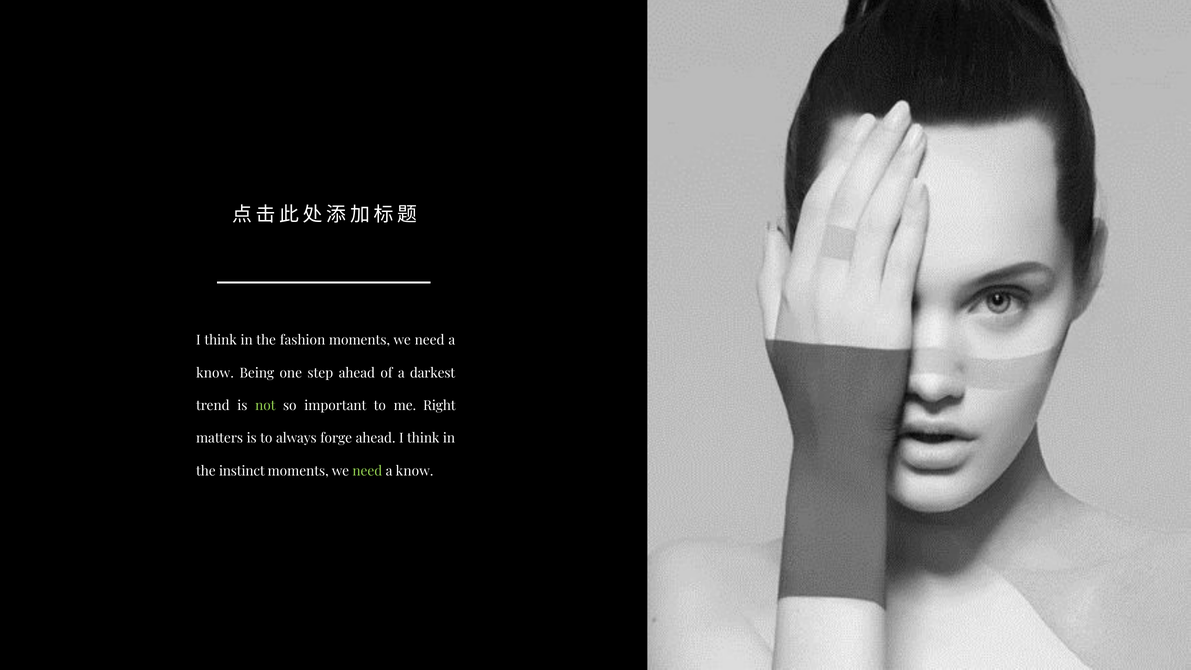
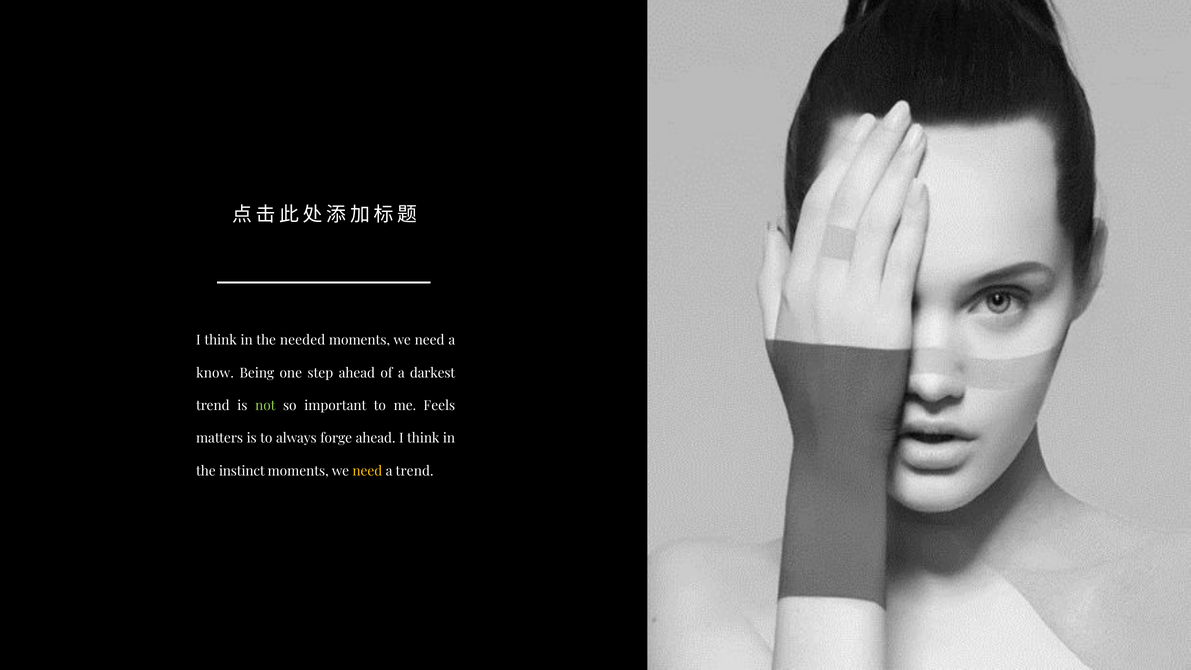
fashion: fashion -> needed (303, 340)
Right: Right -> Feels (439, 406)
need colour: light green -> yellow (367, 471)
know: know -> trend (415, 471)
